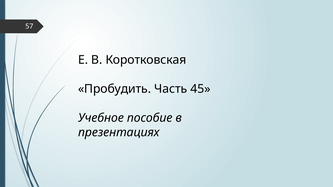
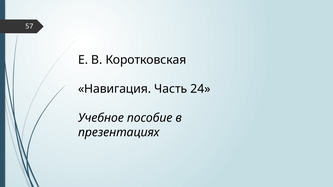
Пробудить: Пробудить -> Навигация (115, 89)
45: 45 -> 24 (200, 89)
